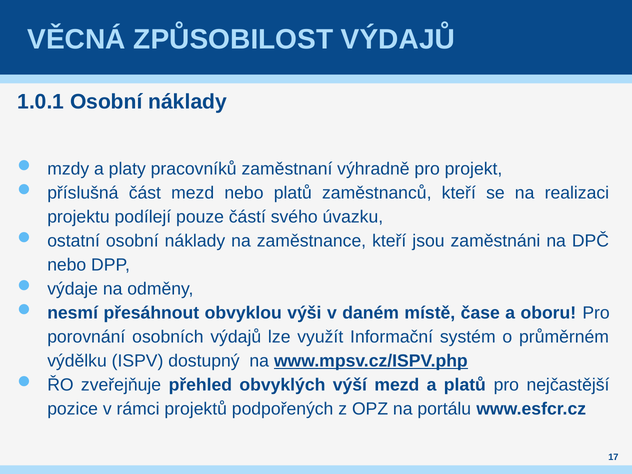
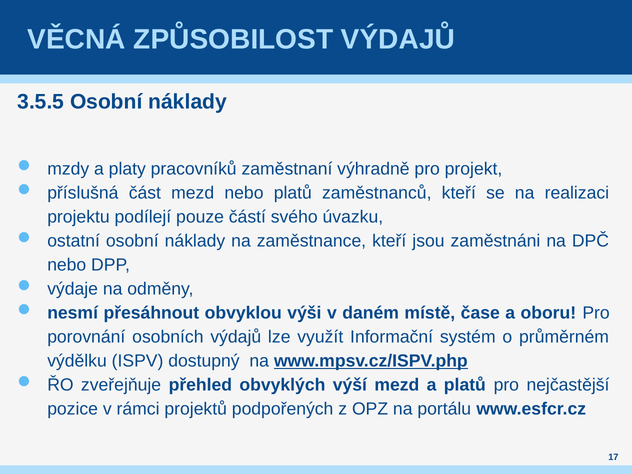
1.0.1: 1.0.1 -> 3.5.5 (41, 102)
